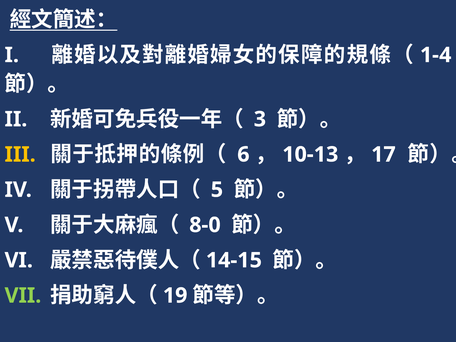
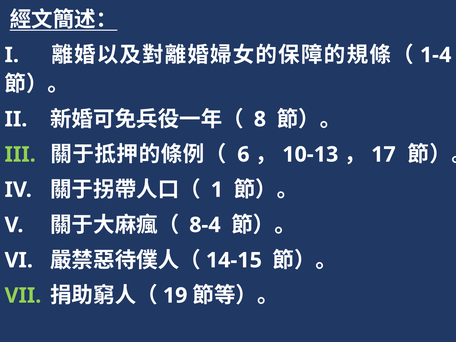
3: 3 -> 8 (260, 119)
III colour: yellow -> light green (20, 154)
5: 5 -> 1 (217, 190)
8-0: 8-0 -> 8-4 (205, 225)
